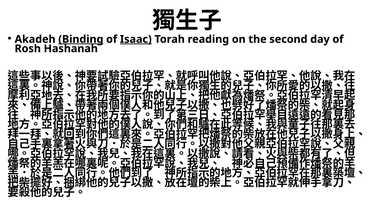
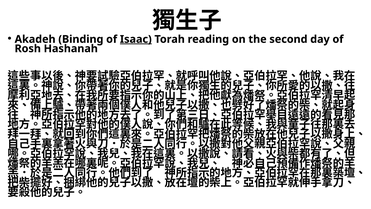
Binding underline: present -> none (81, 39)
